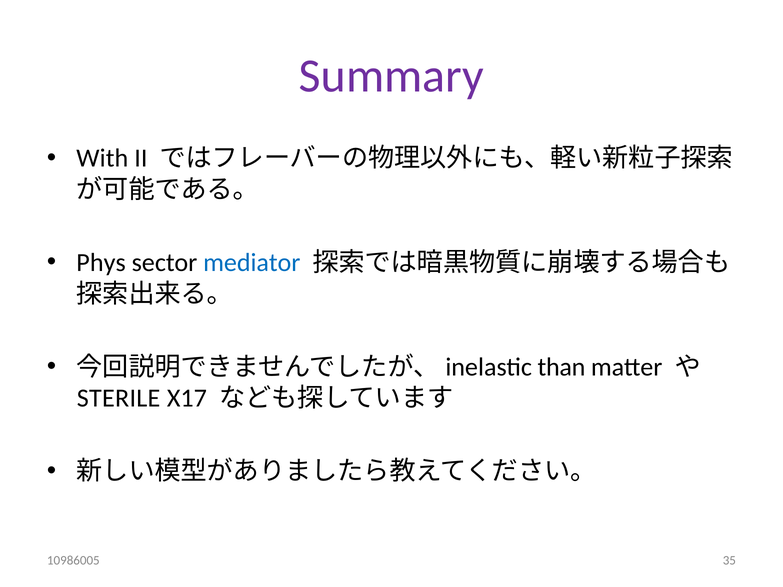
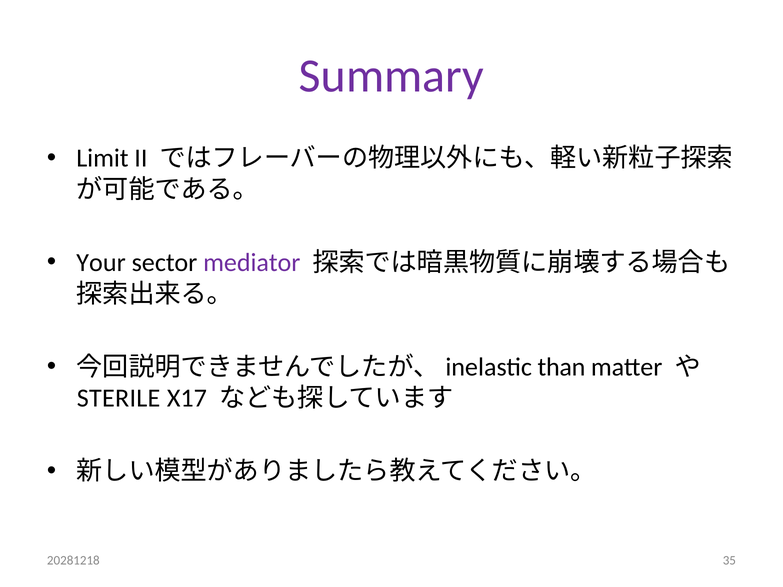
With: With -> Limit (102, 158)
Phys: Phys -> Your (101, 263)
mediator colour: blue -> purple (252, 263)
10986005: 10986005 -> 20281218 (73, 561)
